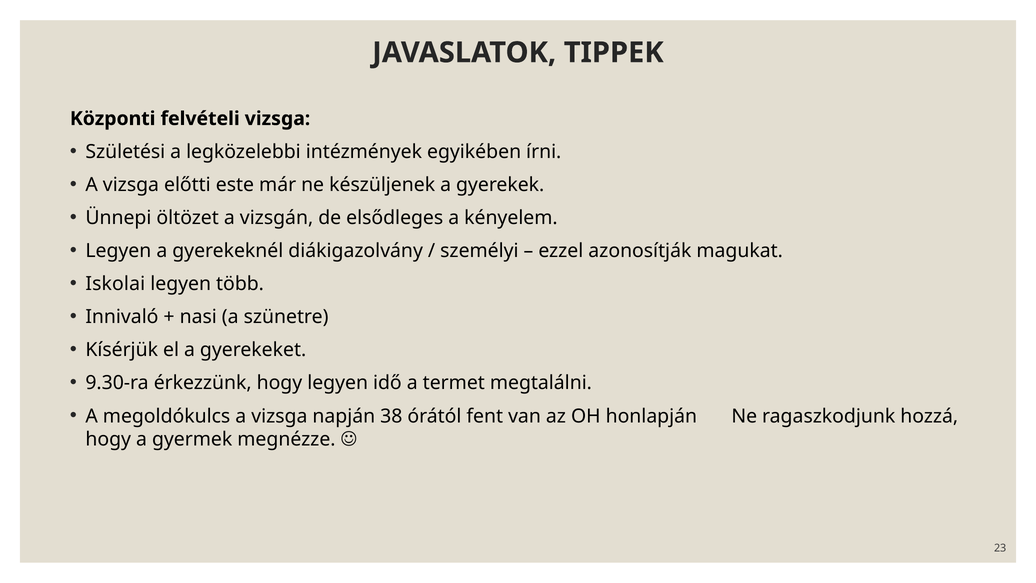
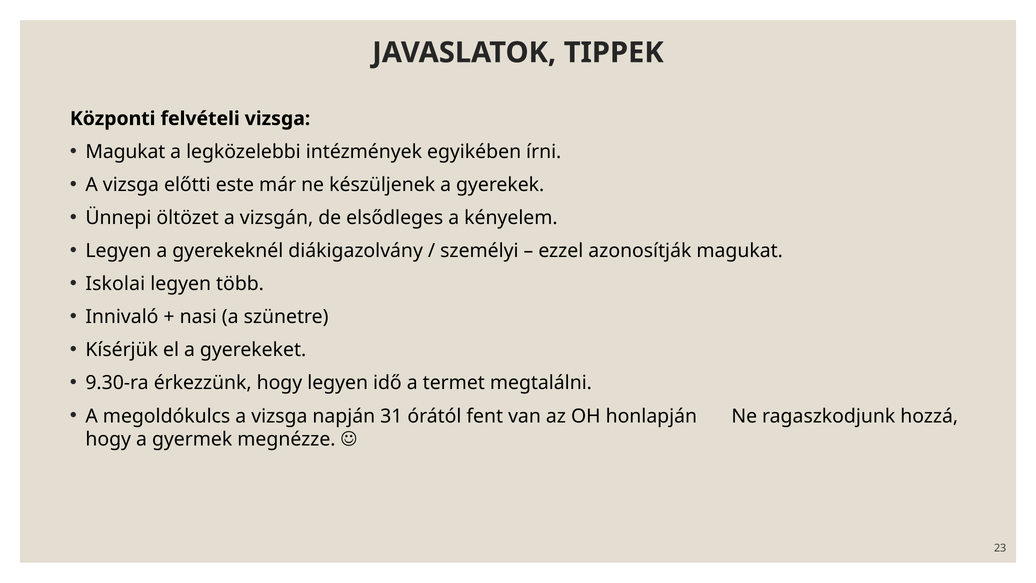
Születési: Születési -> Magukat (125, 152)
38: 38 -> 31 (391, 416)
